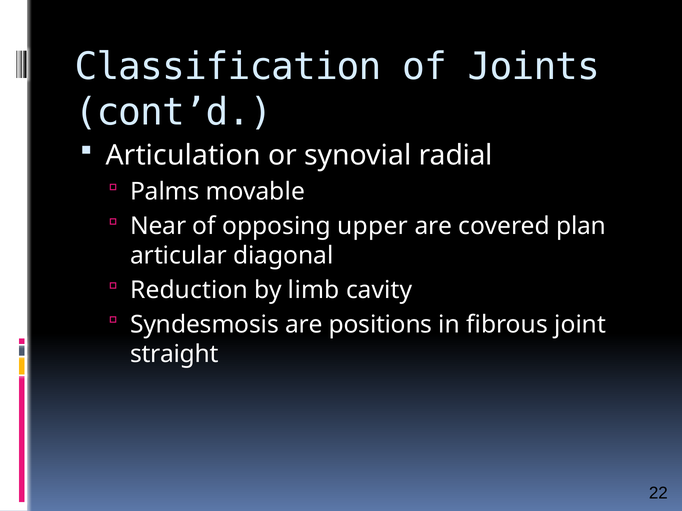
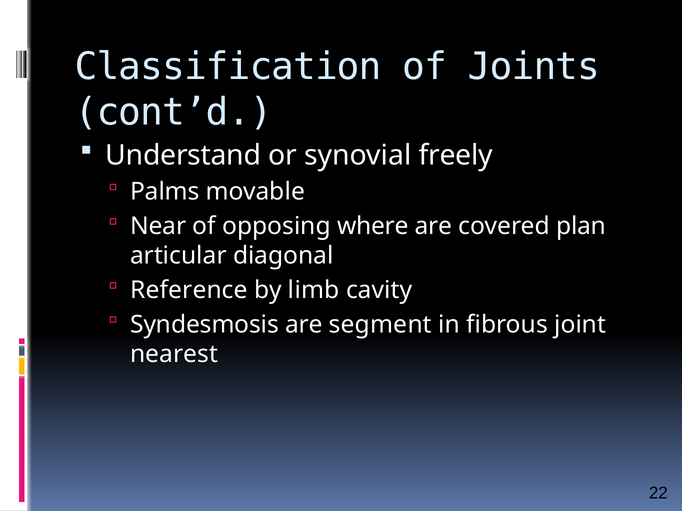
Articulation: Articulation -> Understand (183, 155)
radial: radial -> freely (456, 155)
upper: upper -> where (373, 226)
Reduction: Reduction -> Reference (189, 290)
positions: positions -> segment (380, 325)
straight: straight -> nearest (174, 354)
